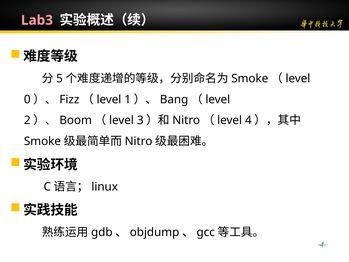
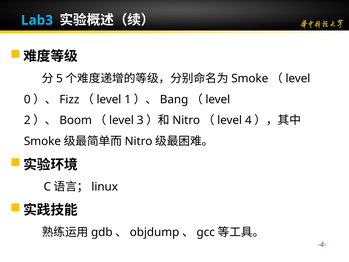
Lab3 colour: pink -> light blue (37, 20)
